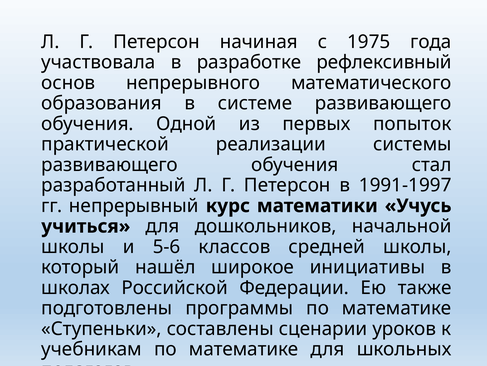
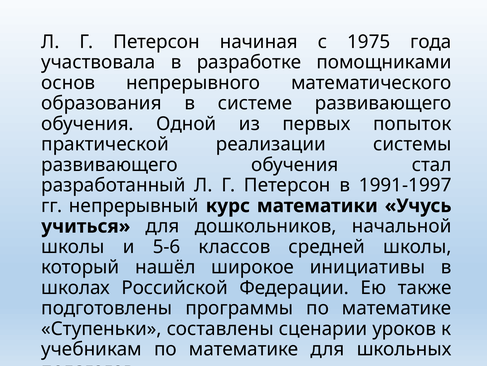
рефлексивный: рефлексивный -> помощниками (384, 62)
